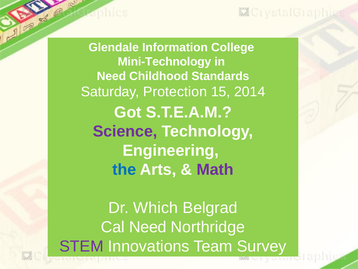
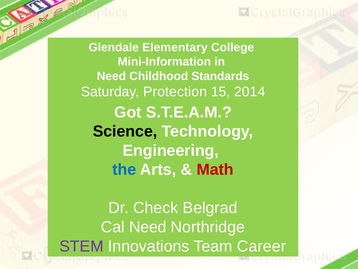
Information: Information -> Elementary (175, 47)
Mini-Technology: Mini-Technology -> Mini-Information (164, 62)
Science colour: purple -> black (125, 131)
Math colour: purple -> red (215, 169)
Which: Which -> Check (156, 208)
Survey: Survey -> Career (262, 246)
